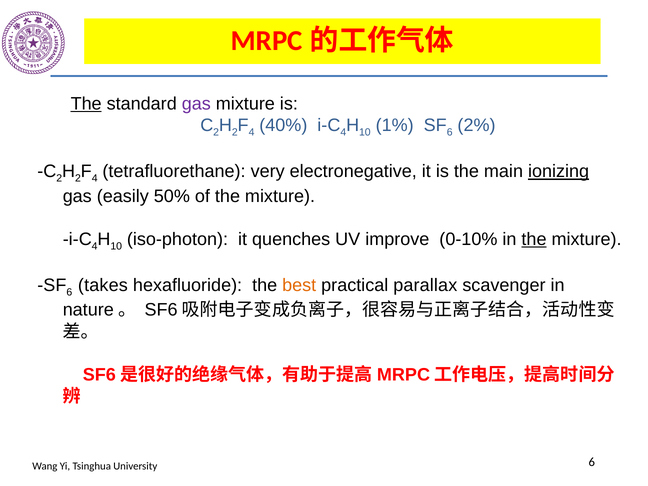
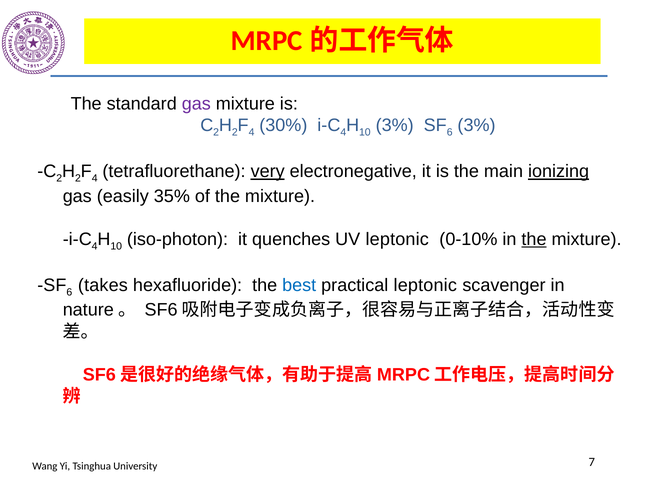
The underline: present -> none (86, 104)
40%: 40% -> 30% (283, 125)
1%: 1% -> 3% (395, 125)
2%: 2% -> 3% (477, 125)
very underline: none -> present (268, 172)
50%: 50% -> 35% (172, 196)
UV improve: improve -> leptonic (397, 239)
best colour: orange -> blue (299, 285)
practical parallax: parallax -> leptonic (425, 285)
6: 6 -> 7 (592, 462)
